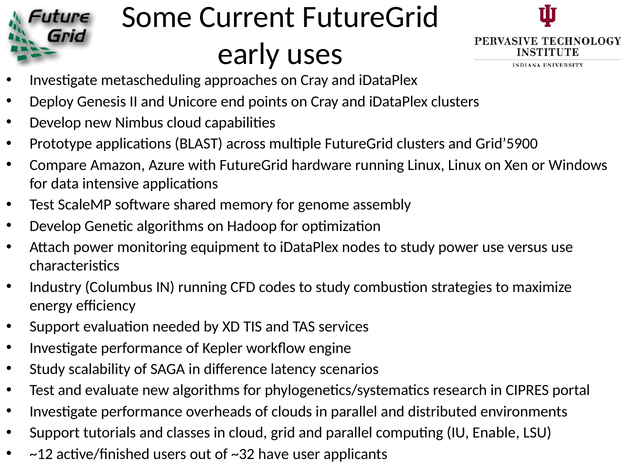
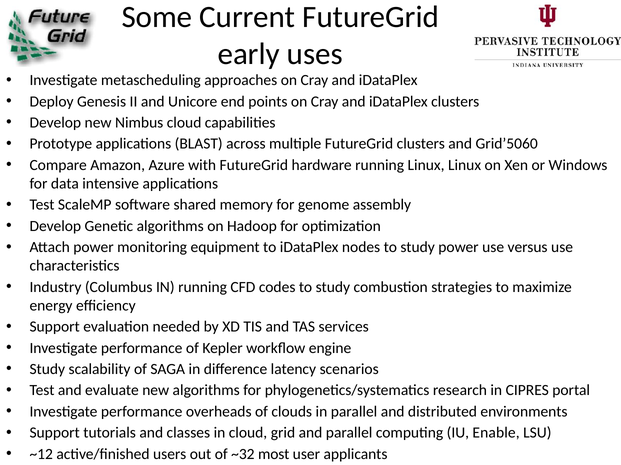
Grid’5900: Grid’5900 -> Grid’5060 (507, 144)
have: have -> most (274, 455)
